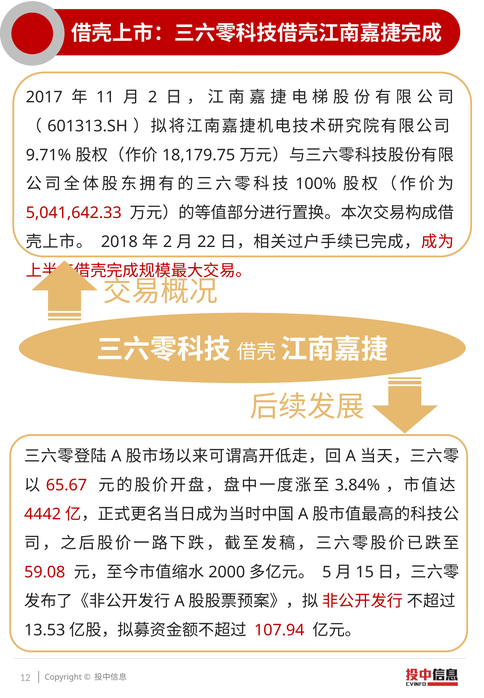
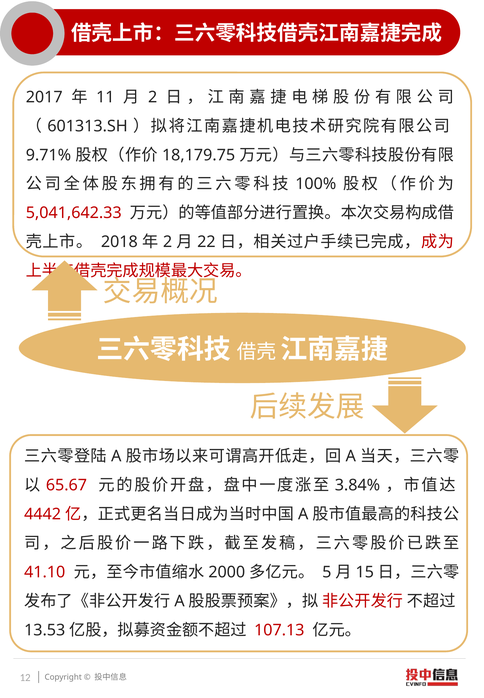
59.08: 59.08 -> 41.10 (45, 573)
107.94: 107.94 -> 107.13 (279, 631)
